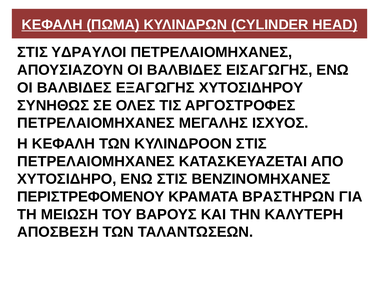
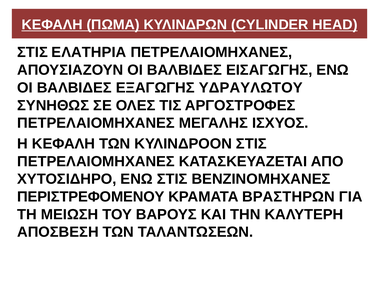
ΥΔΡΑΥΛΟΙ: ΥΔΡΑΥΛΟΙ -> ΕΛΑΤΗΡΙΑ (89, 52)
ΧΥΤΟΣΙΔΗΡΟΥ: ΧΥΤΟΣΙΔΗΡΟΥ -> ΥΔΡΑΥΛΩΤΟΥ (251, 88)
